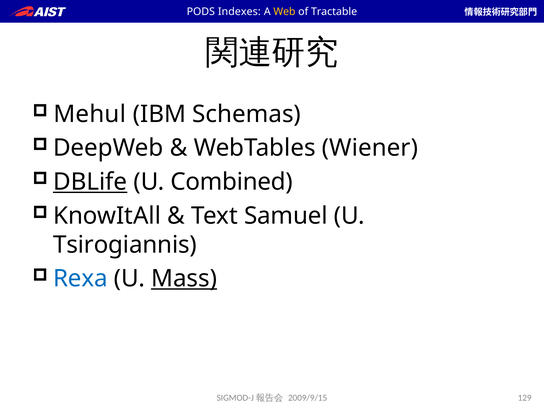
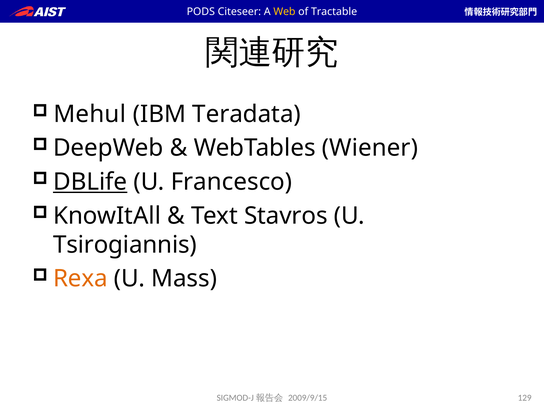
Indexes: Indexes -> Citeseer (239, 12)
Schemas: Schemas -> Teradata (247, 114)
Combined: Combined -> Francesco (231, 182)
Samuel: Samuel -> Stavros (286, 216)
Rexa colour: blue -> orange (80, 279)
Mass underline: present -> none (184, 279)
